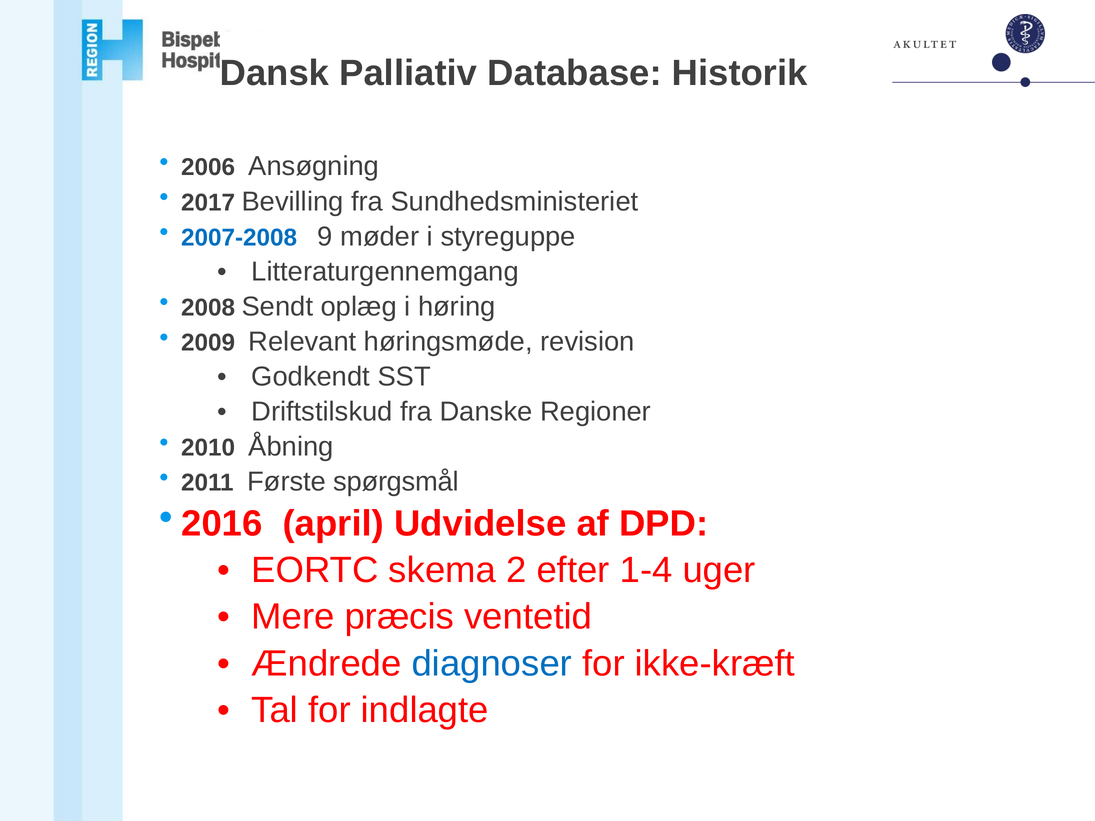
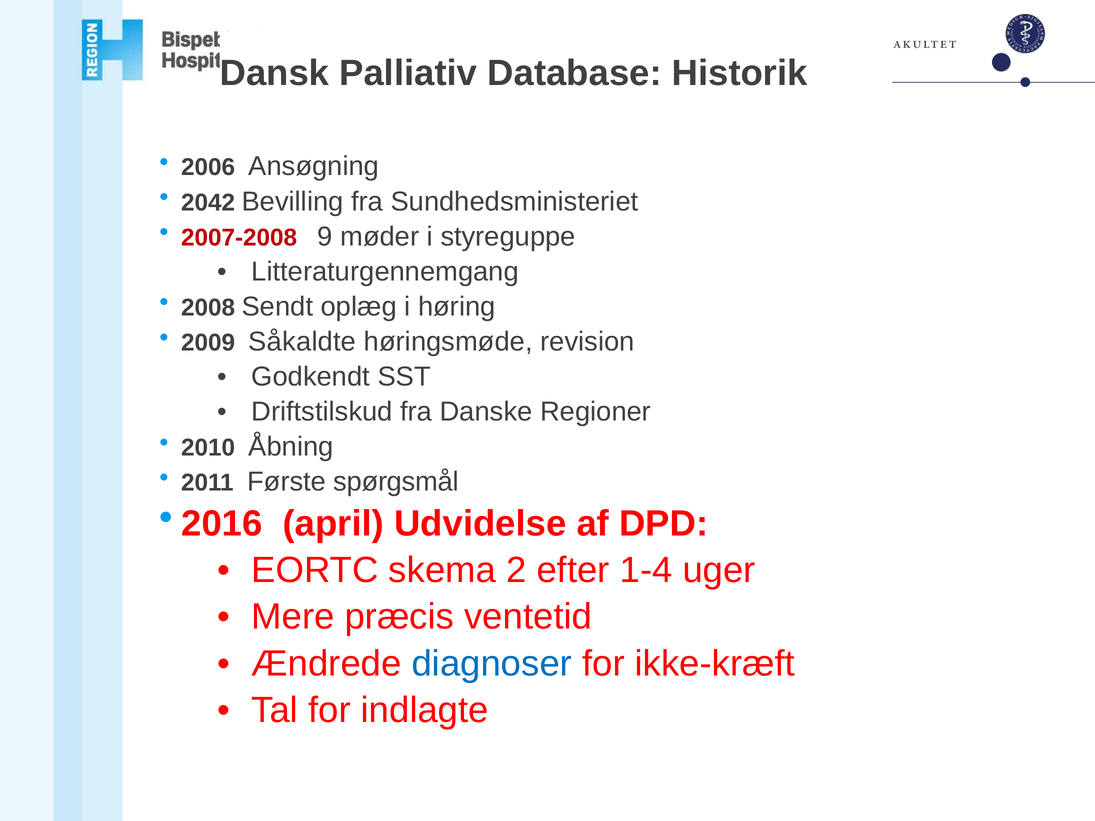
2017: 2017 -> 2042 (208, 203)
2007-2008 colour: blue -> red (239, 238)
Relevant: Relevant -> Såkaldte (302, 342)
